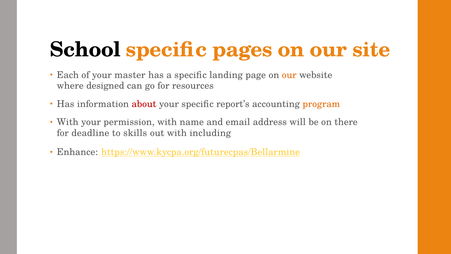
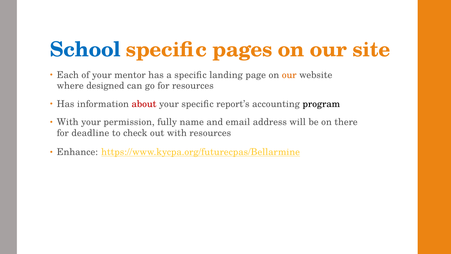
School colour: black -> blue (85, 50)
master: master -> mentor (130, 75)
program colour: orange -> black (321, 104)
permission with: with -> fully (167, 122)
skills: skills -> check (135, 133)
with including: including -> resources (210, 133)
